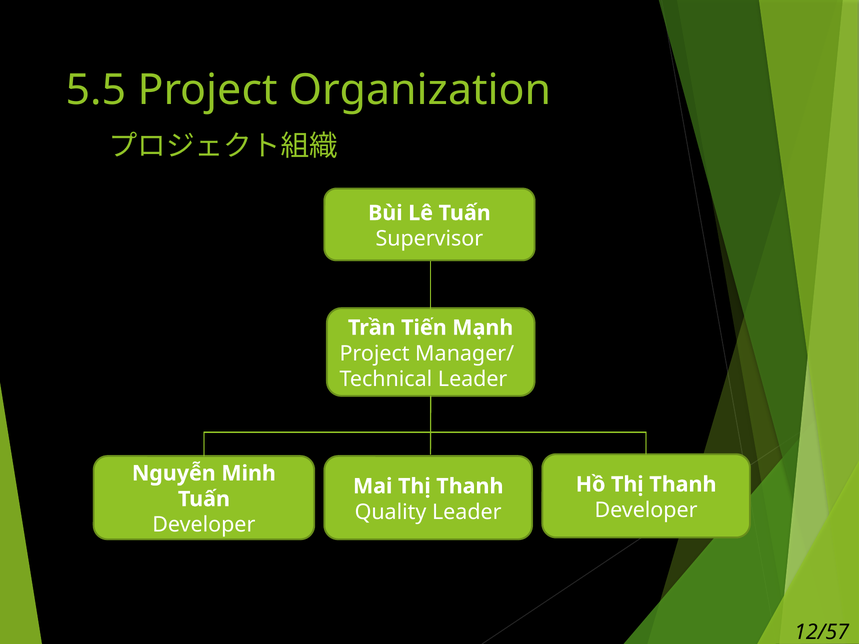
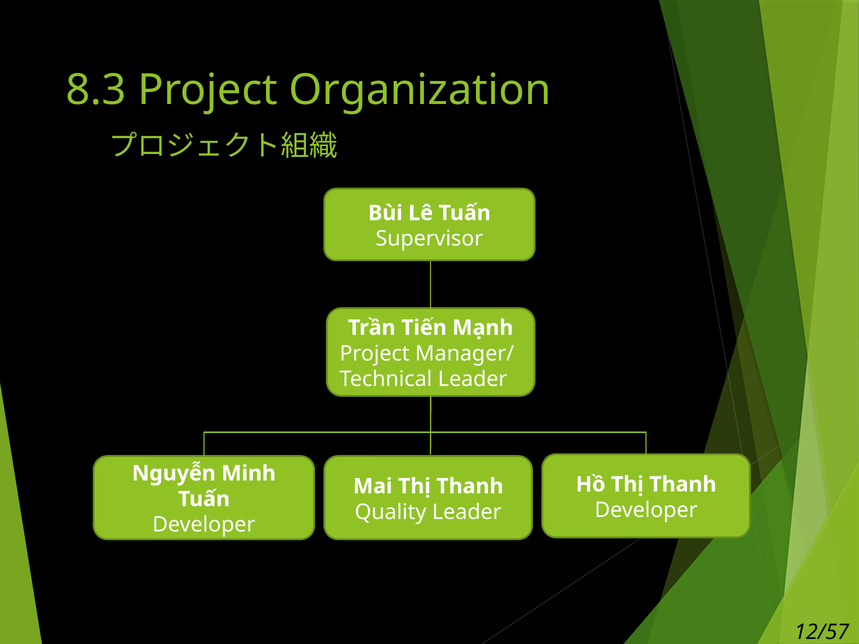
5.5: 5.5 -> 8.3 (96, 90)
